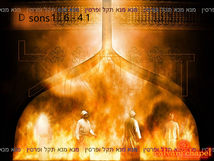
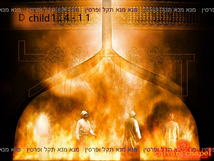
sons: sons -> child (39, 18)
6: 6 -> 4 (67, 18)
4: 4 -> 1 (80, 18)
